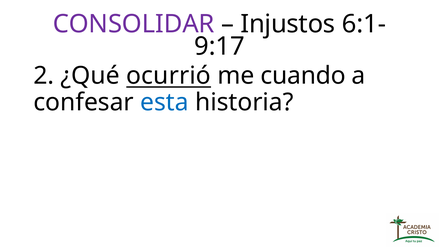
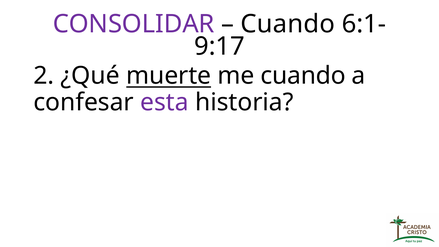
Injustos: Injustos -> Cuando (288, 24)
ocurrió: ocurrió -> muerte (169, 76)
esta colour: blue -> purple (164, 102)
